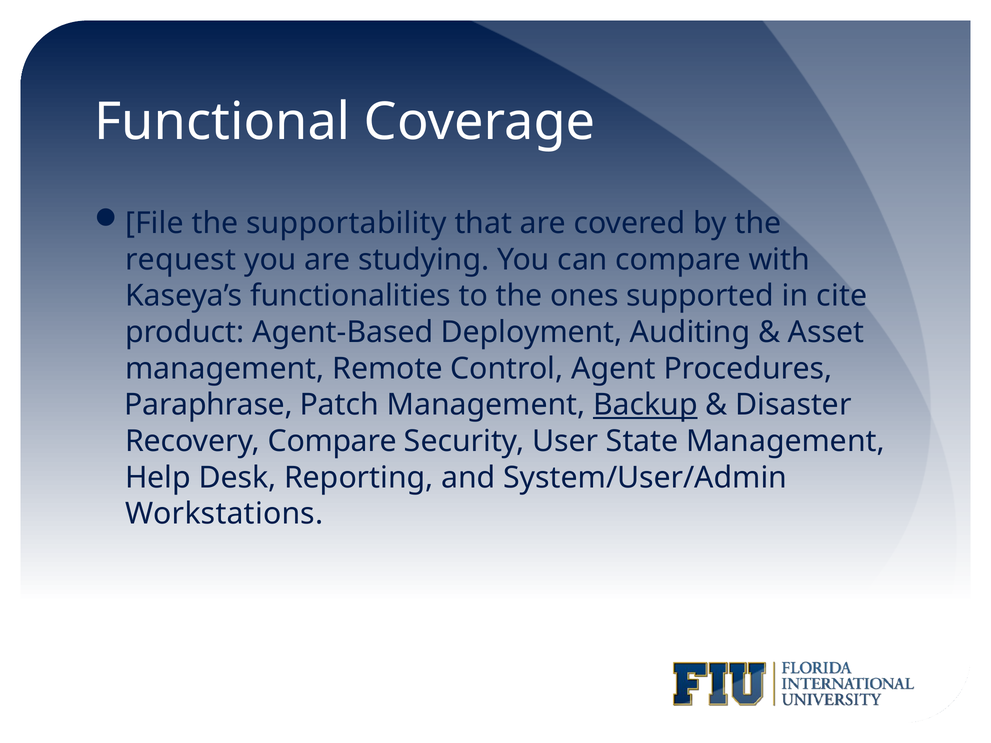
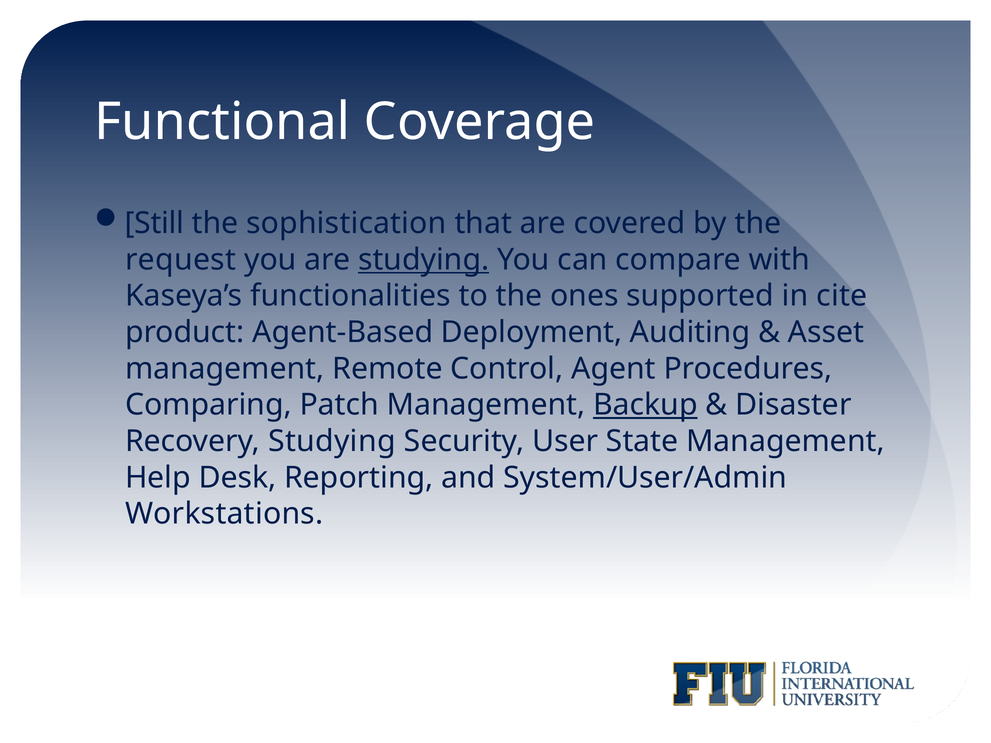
File: File -> Still (155, 223)
supportability: supportability -> sophistication (346, 223)
studying underline: none -> present (424, 260)
Paraphrase: Paraphrase -> Comparing (208, 405)
Recovery Compare: Compare -> Studying (332, 441)
